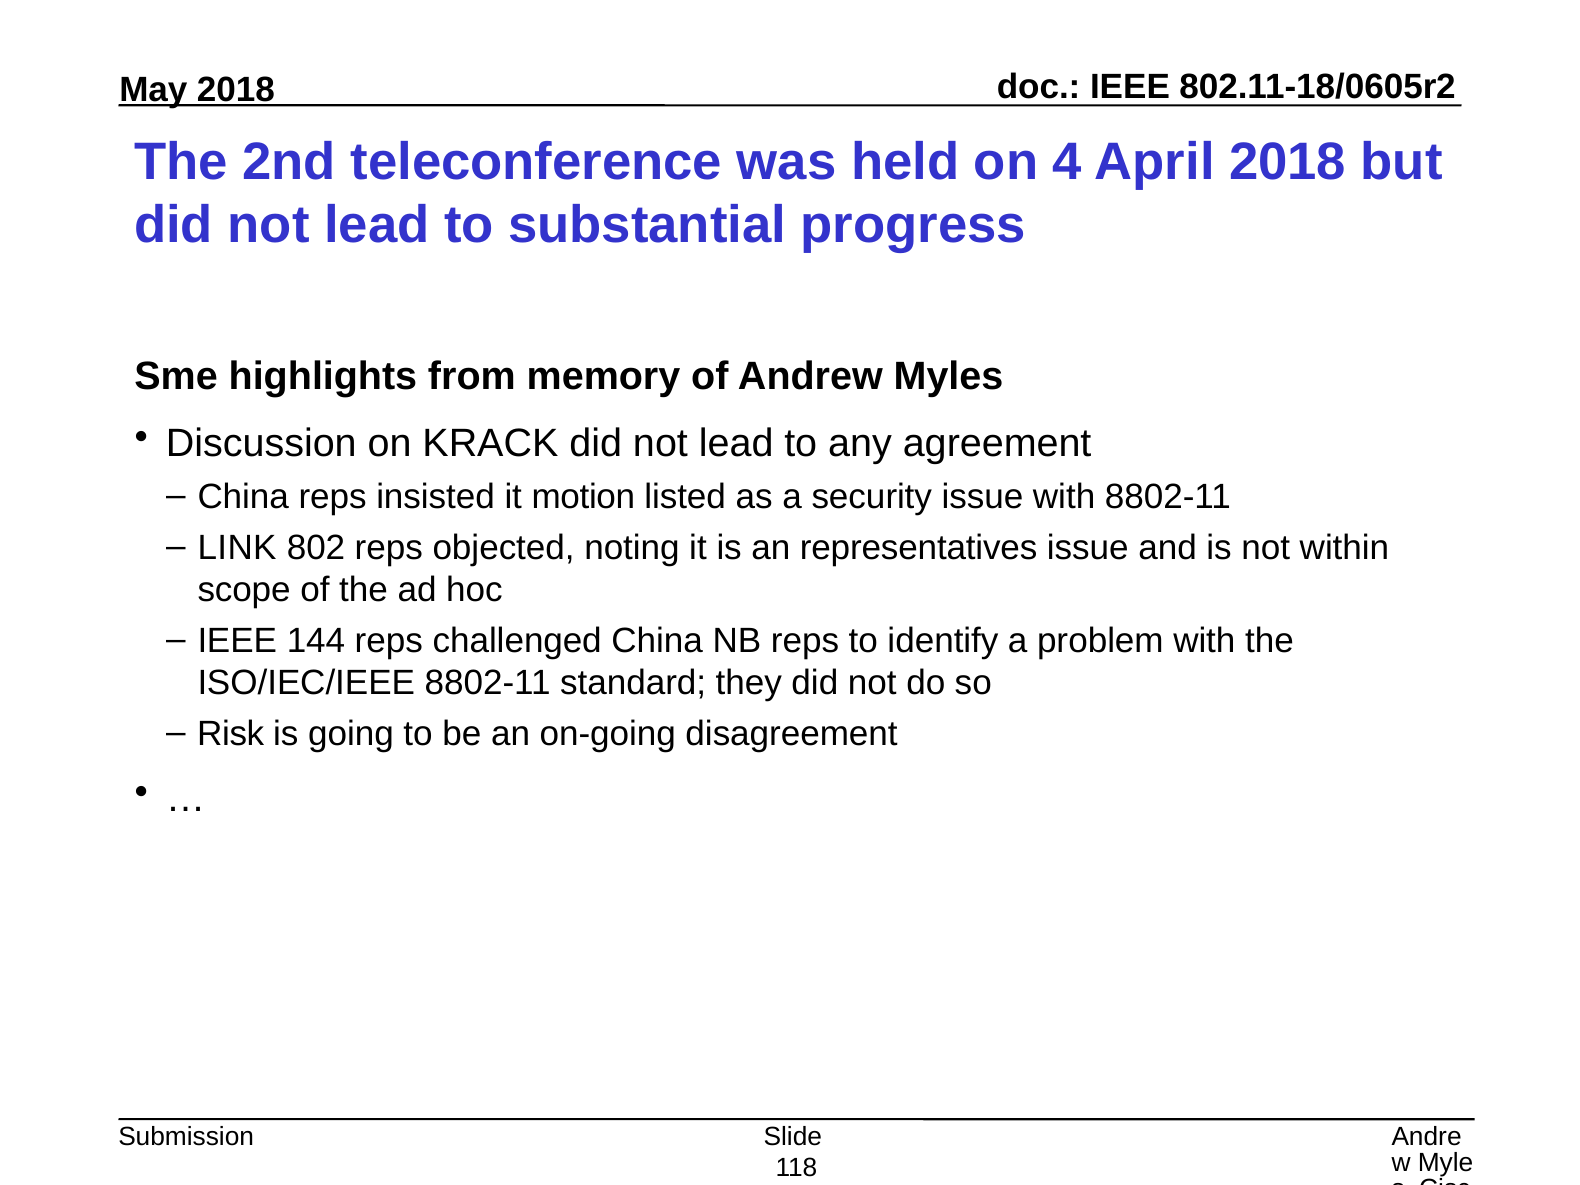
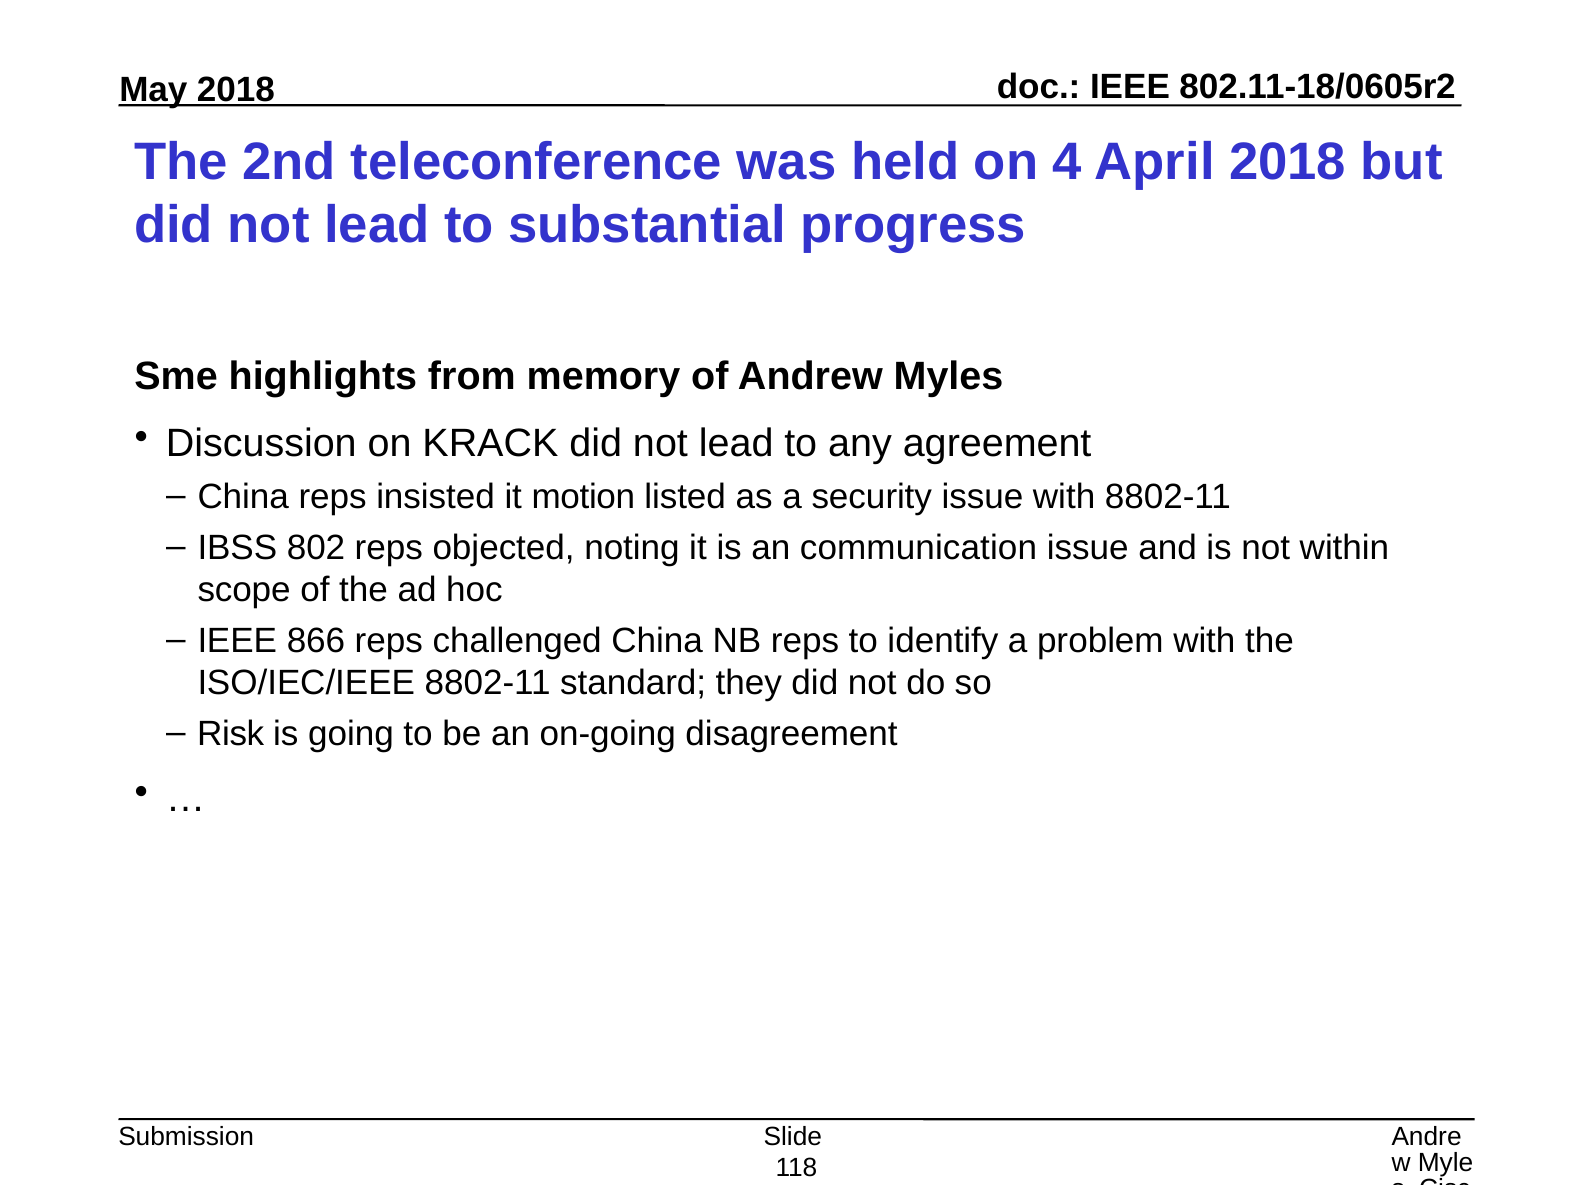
LINK: LINK -> IBSS (237, 548)
representatives: representatives -> communication (918, 548)
144: 144 -> 866 (316, 641)
